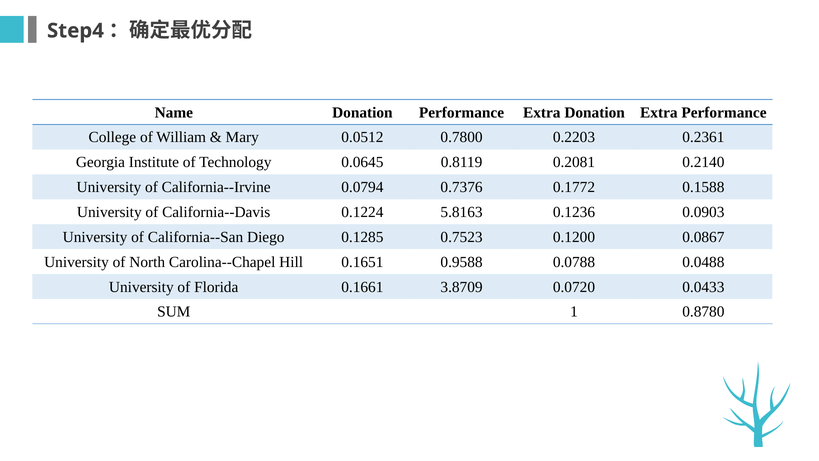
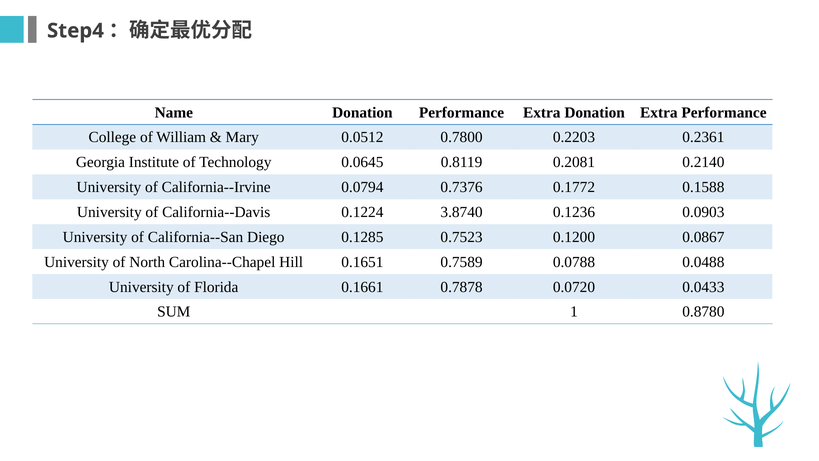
5.8163: 5.8163 -> 3.8740 (462, 212)
0.9588: 0.9588 -> 0.7589 (462, 262)
3.8709: 3.8709 -> 0.7878 (462, 287)
